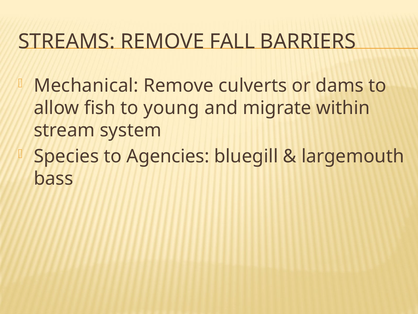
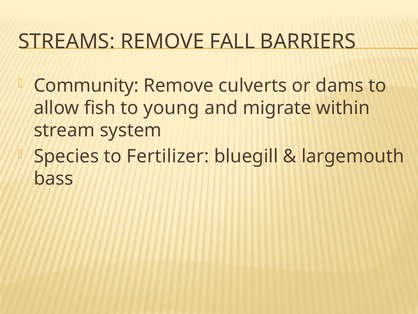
Mechanical: Mechanical -> Community (86, 86)
Agencies: Agencies -> Fertilizer (168, 156)
